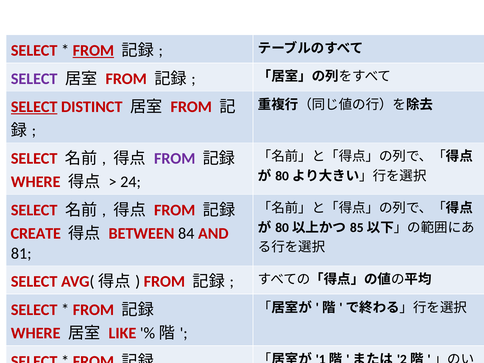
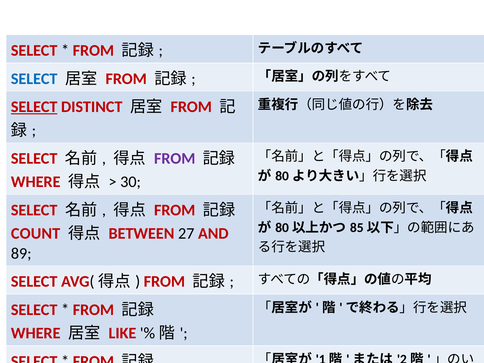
FROM underline: present -> none (93, 50)
SELECT colour: purple -> blue (34, 79)
24: 24 -> 30 (131, 182)
CREATE: CREATE -> COUNT (36, 234)
84: 84 -> 27 (186, 234)
81: 81 -> 89 (21, 254)
